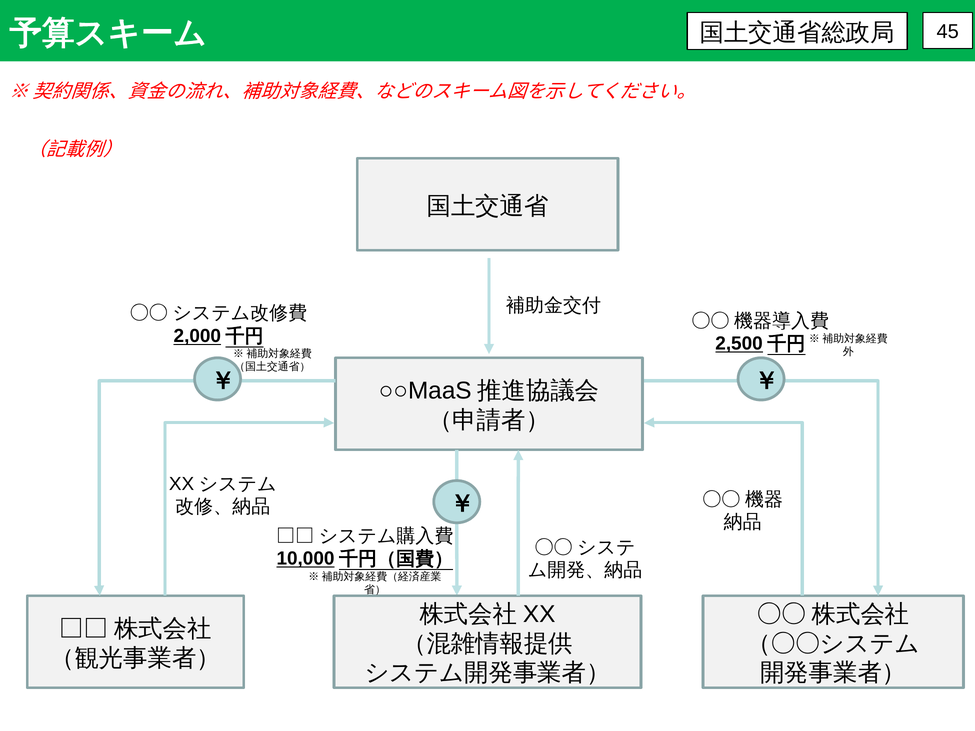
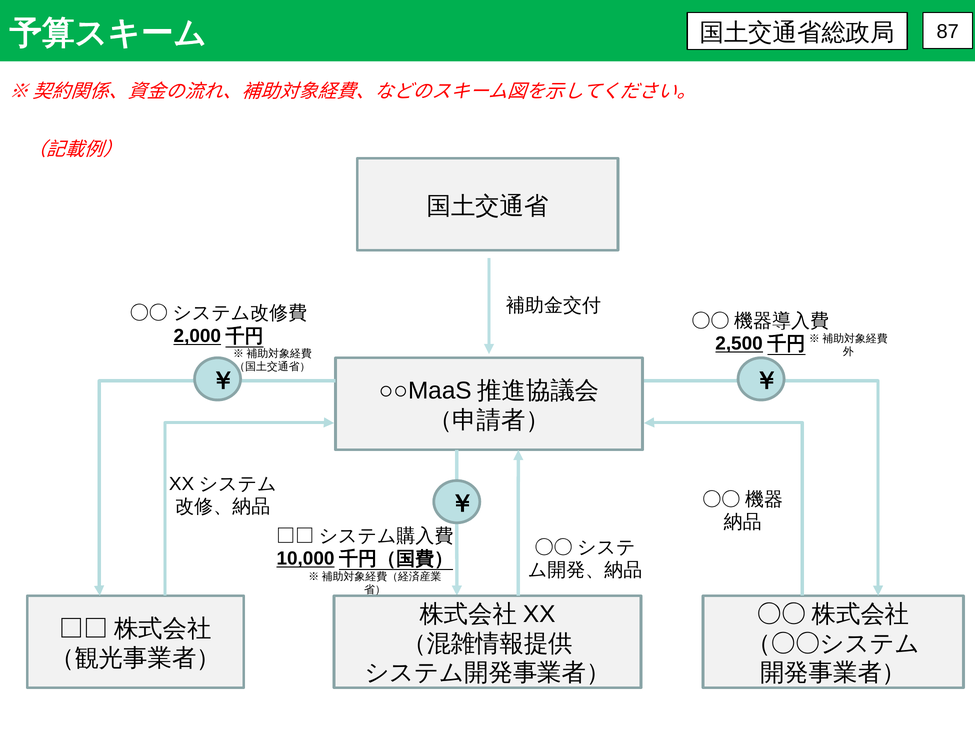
45: 45 -> 87 (948, 32)
